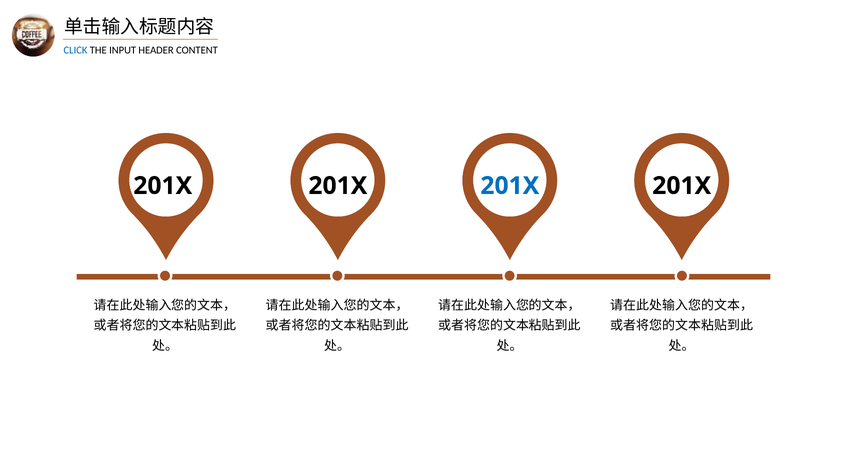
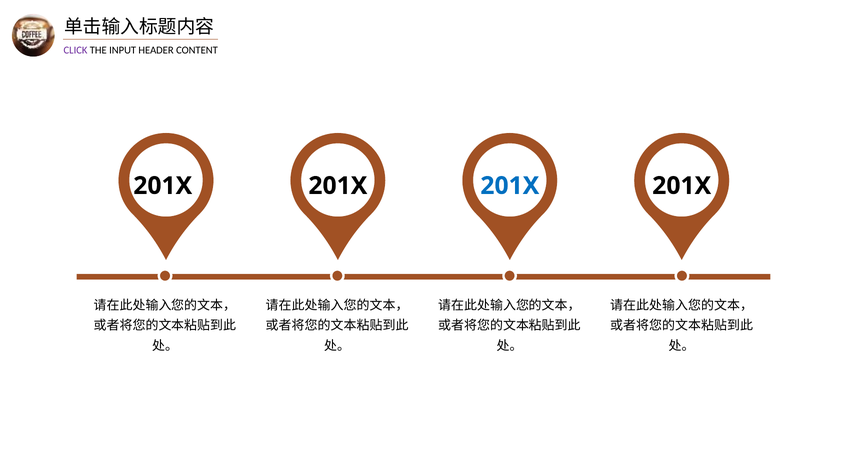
CLICK colour: blue -> purple (76, 51)
